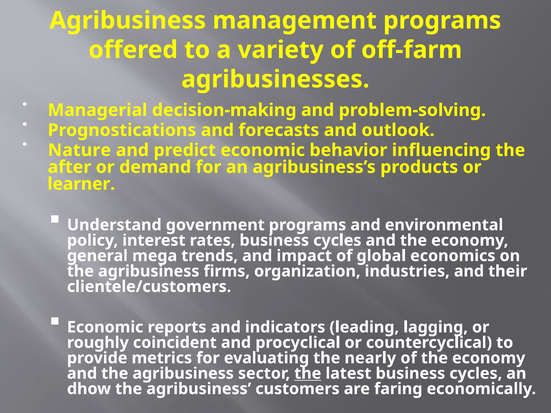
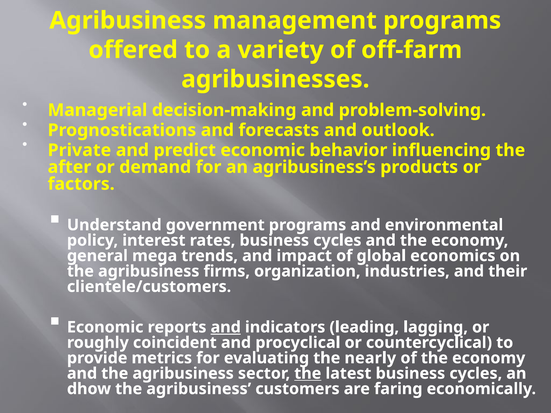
Nature: Nature -> Private (79, 150)
learner: learner -> factors (81, 184)
and underline: none -> present (226, 327)
